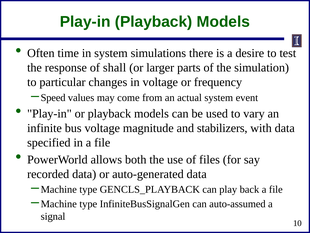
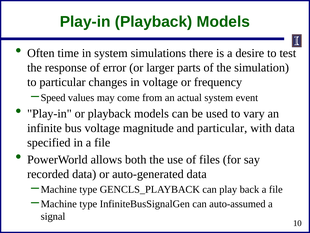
shall: shall -> error (115, 68)
and stabilizers: stabilizers -> particular (222, 128)
